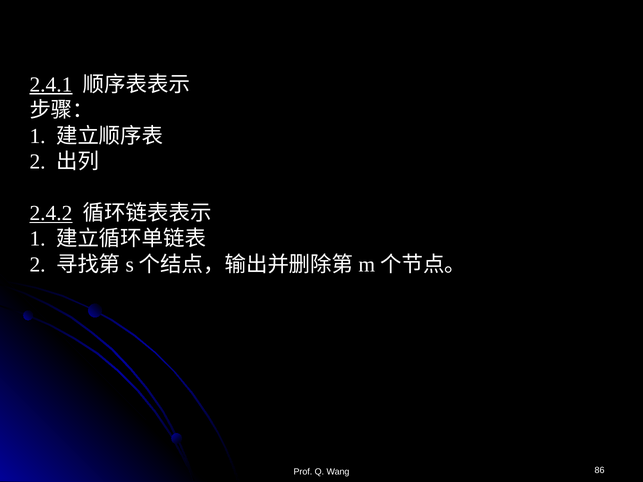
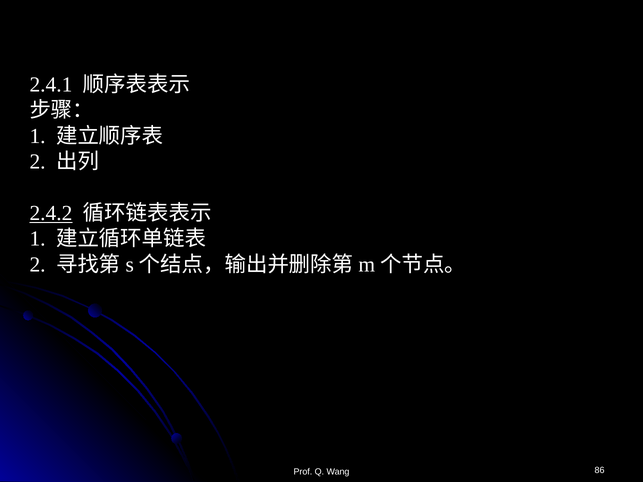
2.4.1 underline: present -> none (51, 85)
